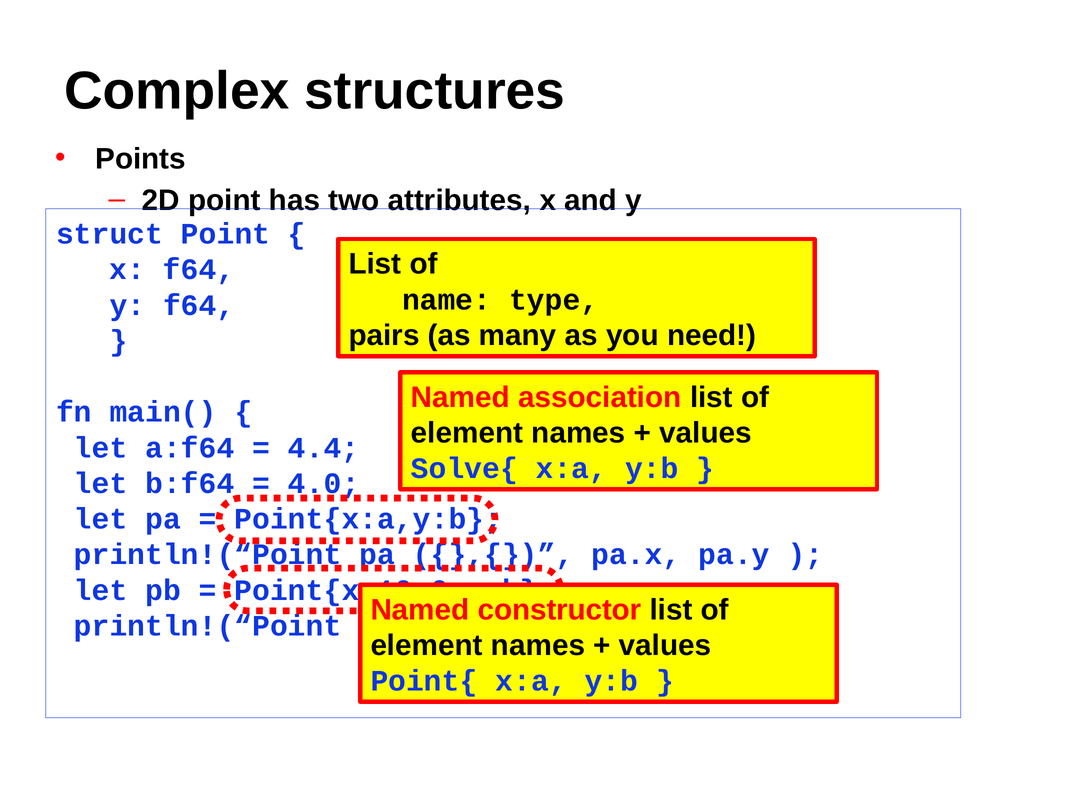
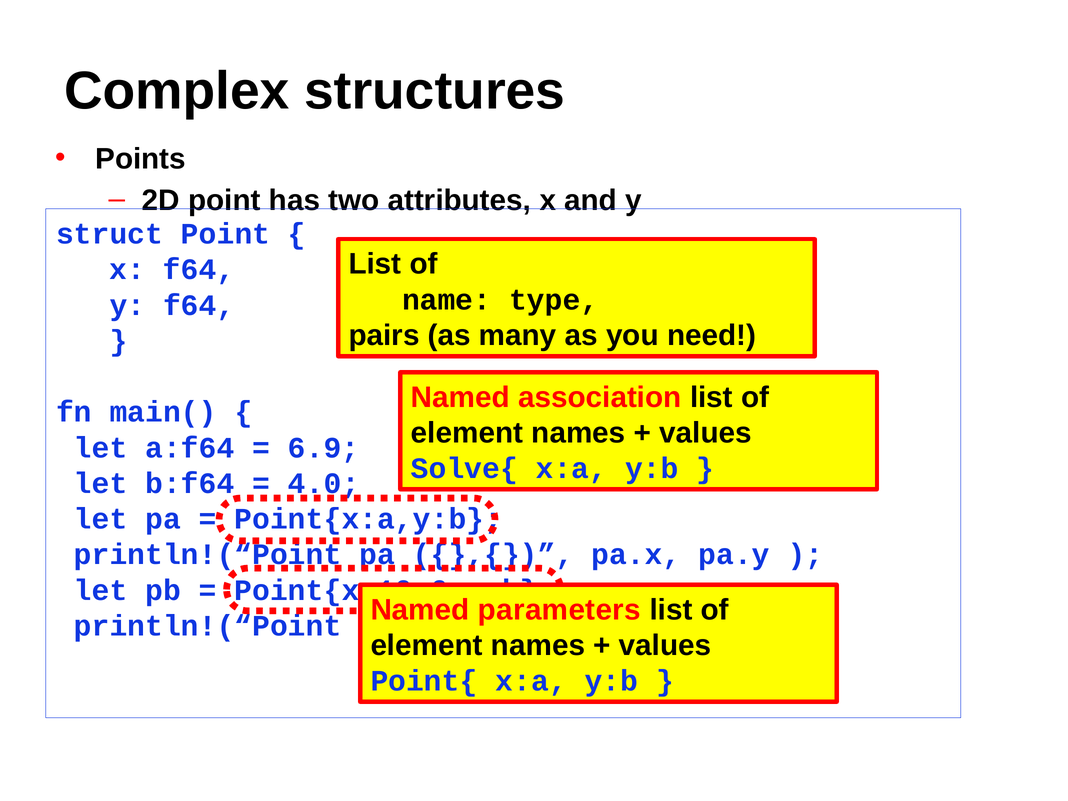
4.4: 4.4 -> 6.9 (324, 448)
constructor: constructor -> parameters (559, 610)
